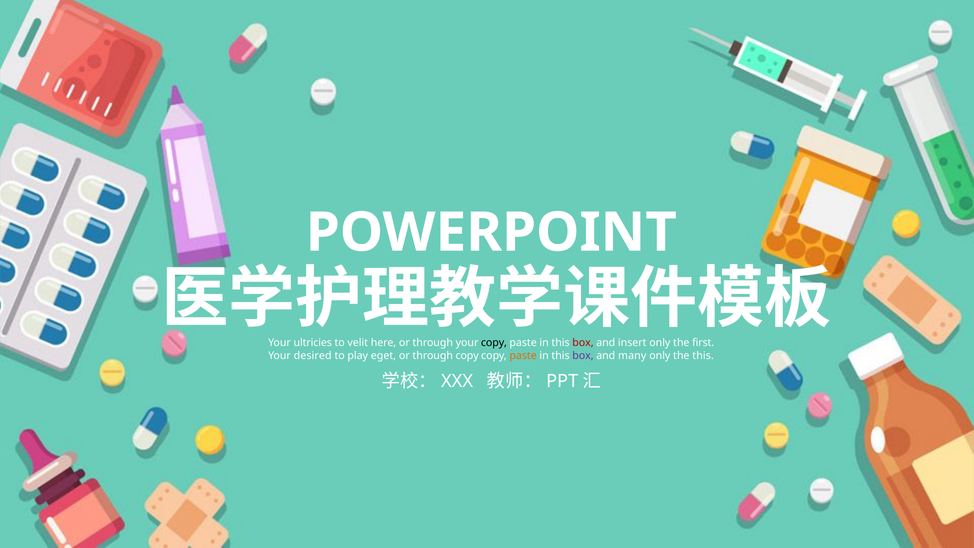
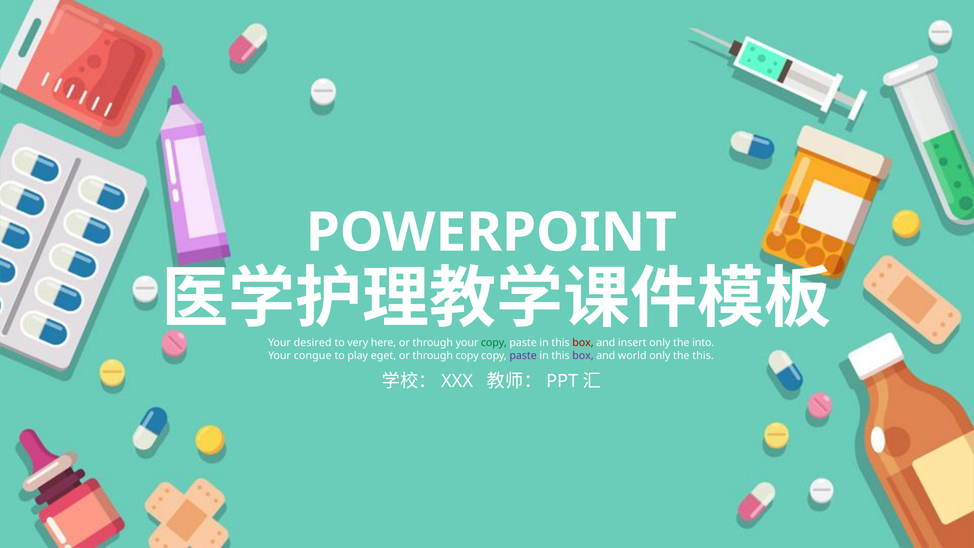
ultricies: ultricies -> desired (313, 343)
velit: velit -> very (358, 343)
copy colour: black -> green (494, 343)
first: first -> into (703, 343)
desired: desired -> congue (313, 355)
paste colour: orange -> purple (523, 355)
many: many -> world (632, 355)
